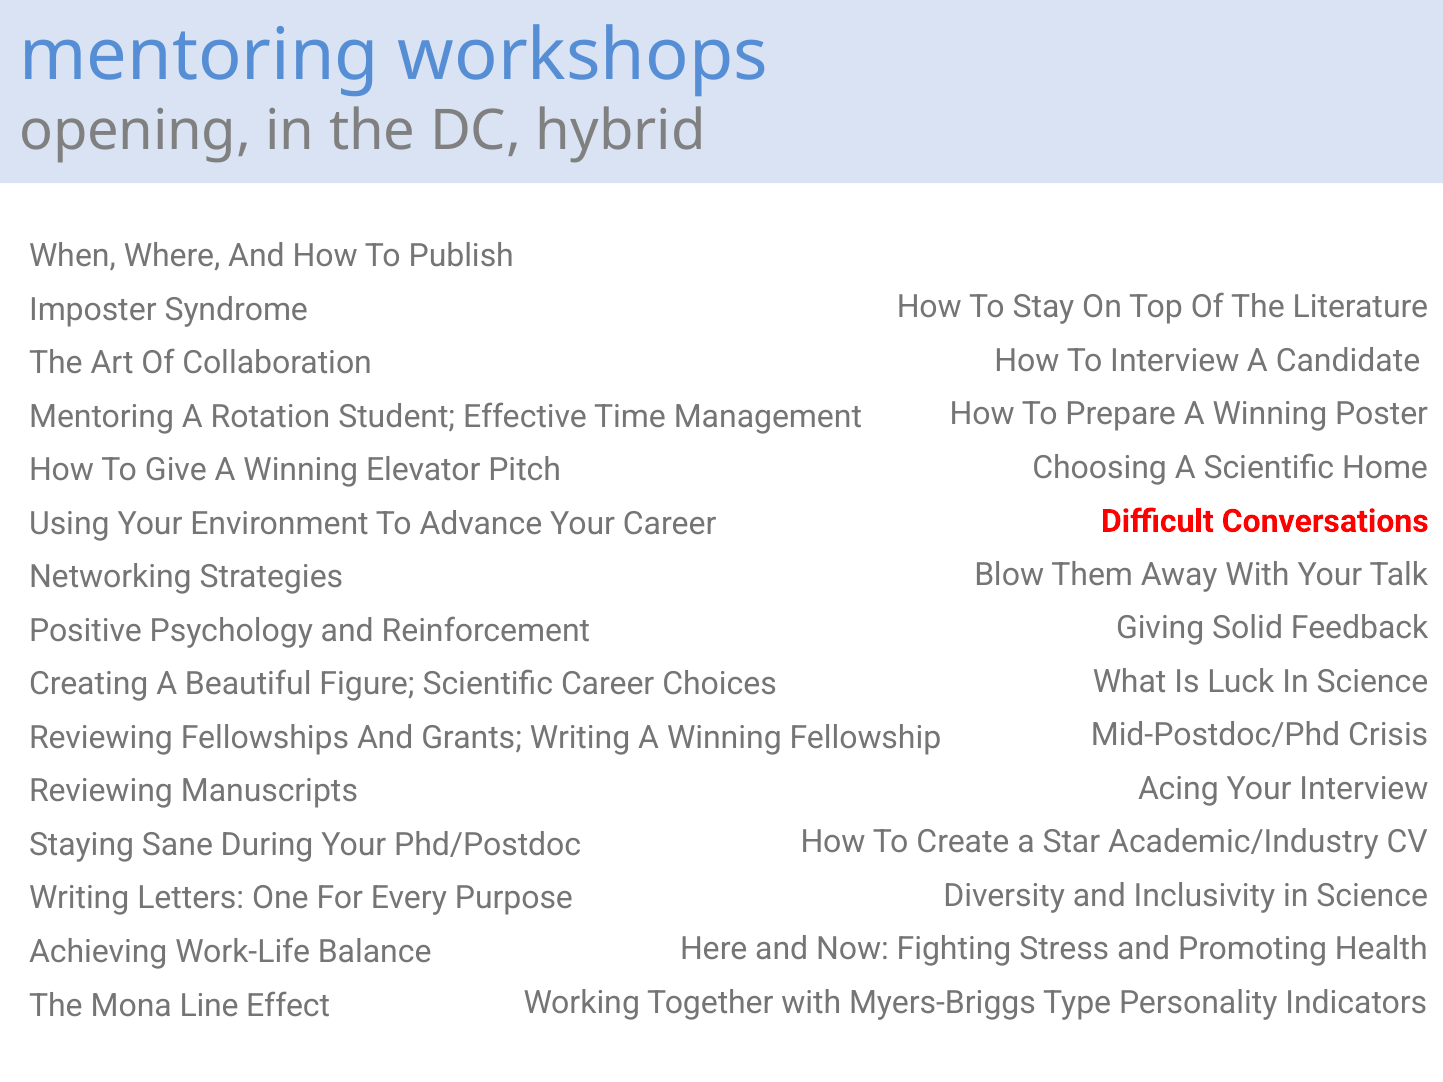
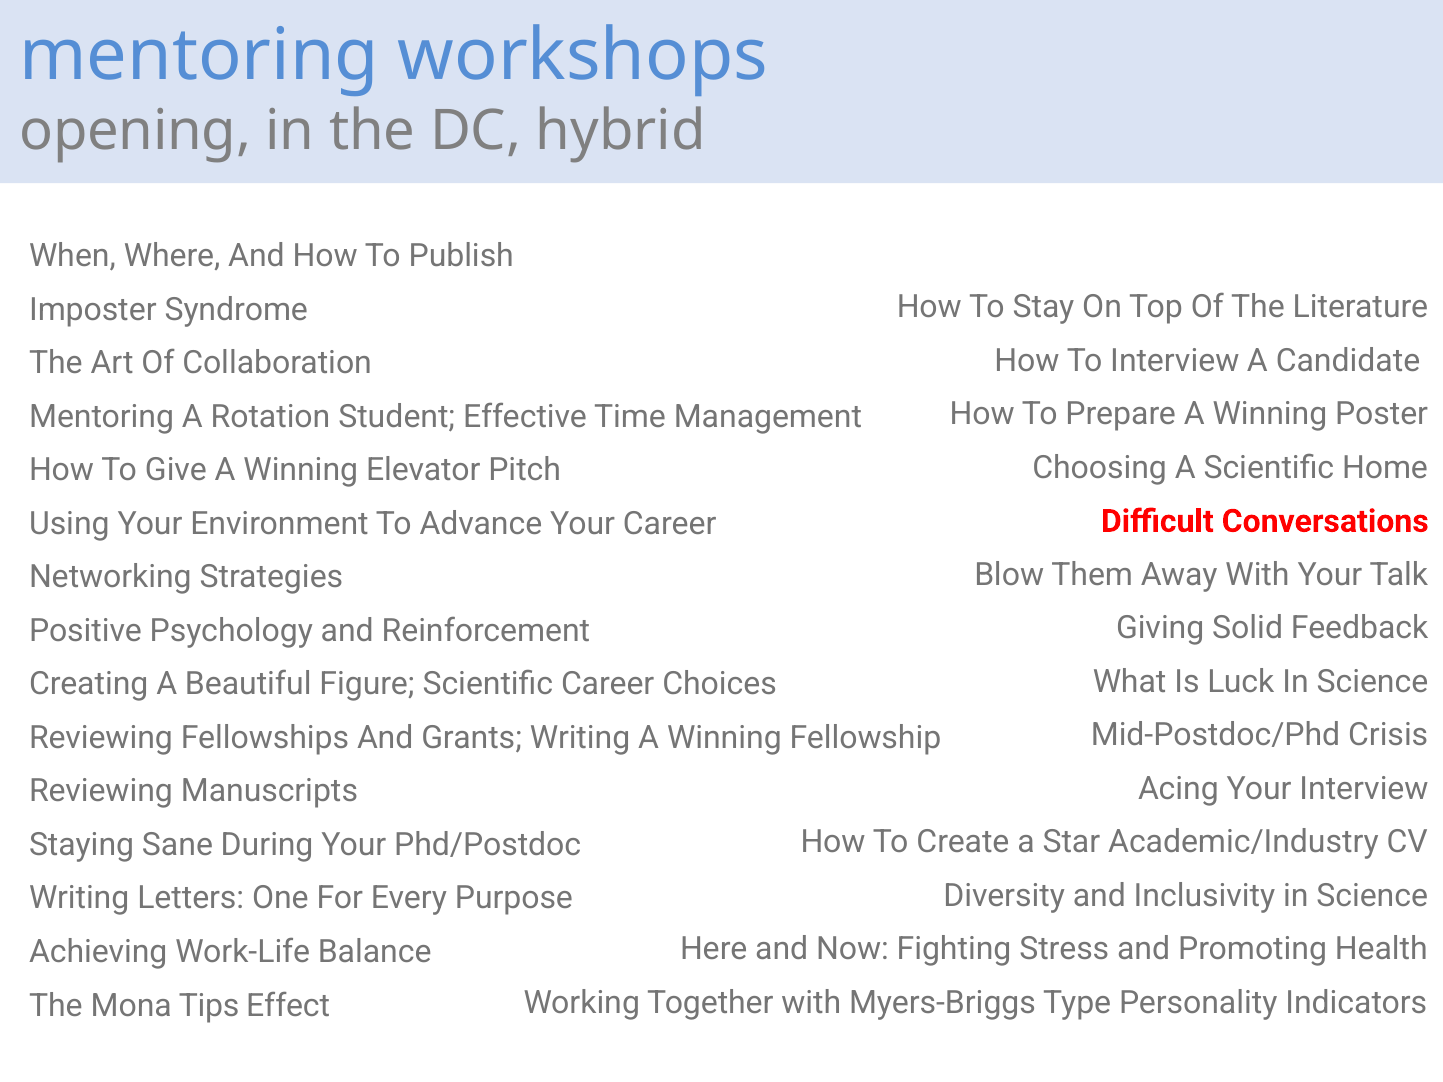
Line: Line -> Tips (209, 1006)
